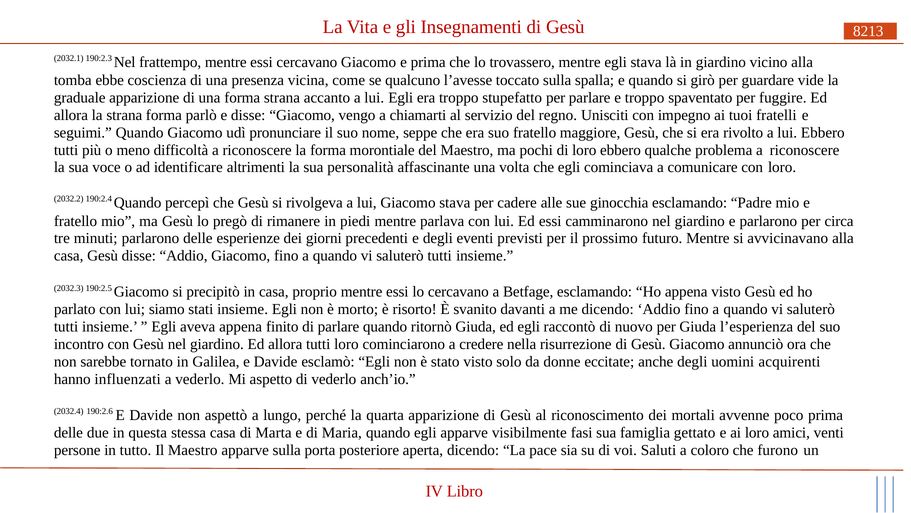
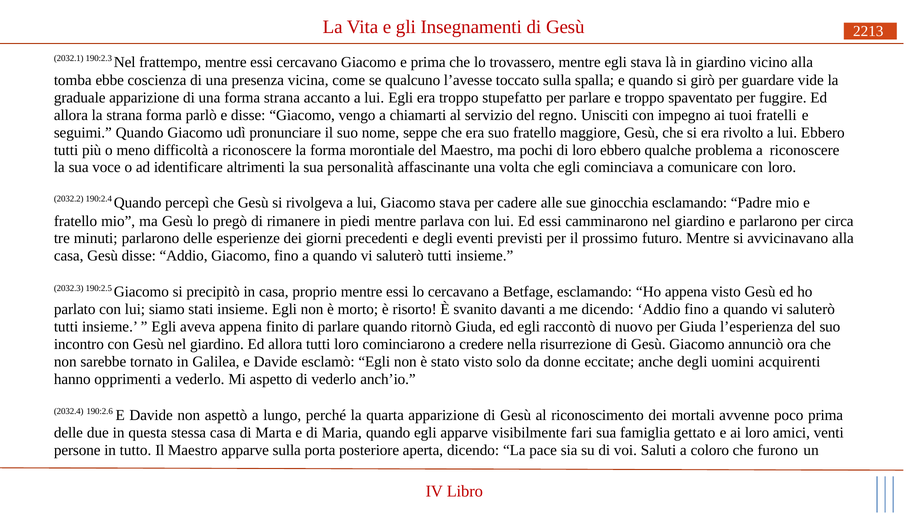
8213: 8213 -> 2213 (868, 31)
influenzati: influenzati -> opprimenti (128, 379)
fasi: fasi -> fari (582, 433)
